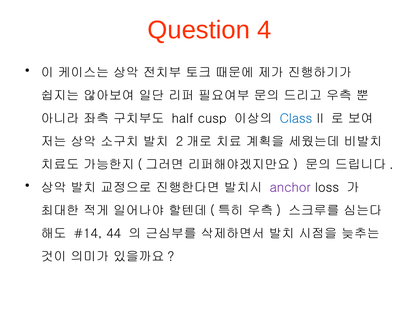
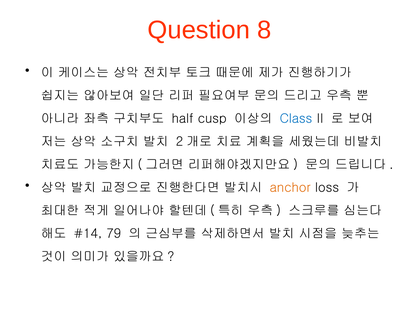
4: 4 -> 8 (264, 30)
anchor colour: purple -> orange (290, 188)
44: 44 -> 79 (114, 234)
